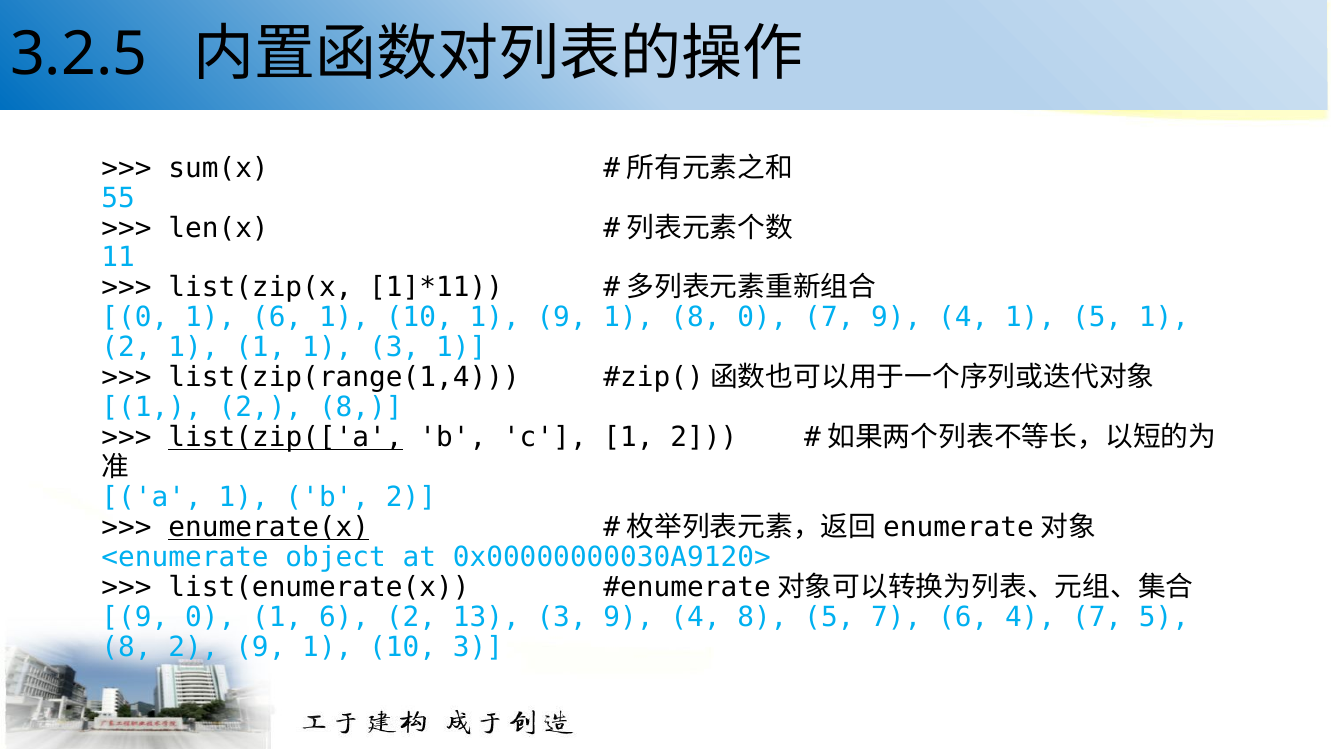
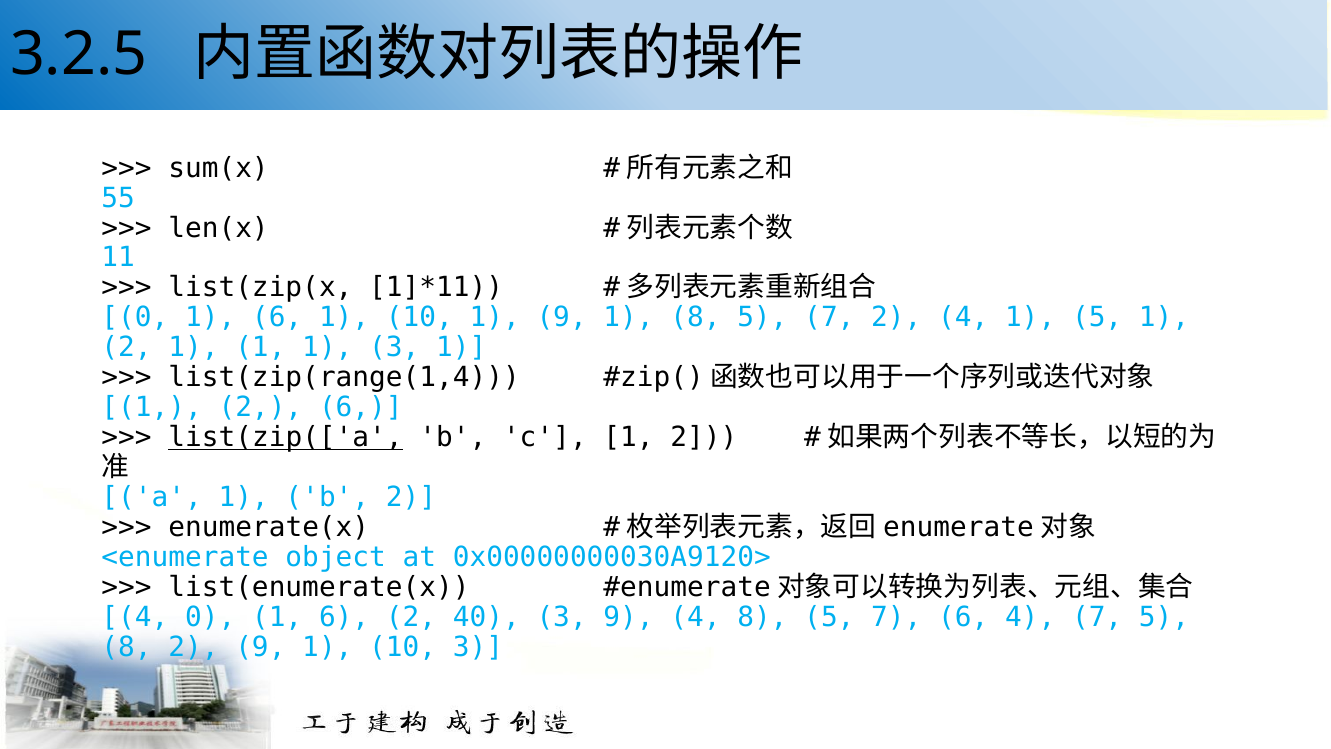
1 8 0: 0 -> 5 (762, 318)
7 9: 9 -> 2 (896, 318)
2 8: 8 -> 6 (361, 407)
enumerate(x underline: present -> none (269, 527)
9: 9 -> 4 (135, 617)
13: 13 -> 40 (486, 617)
